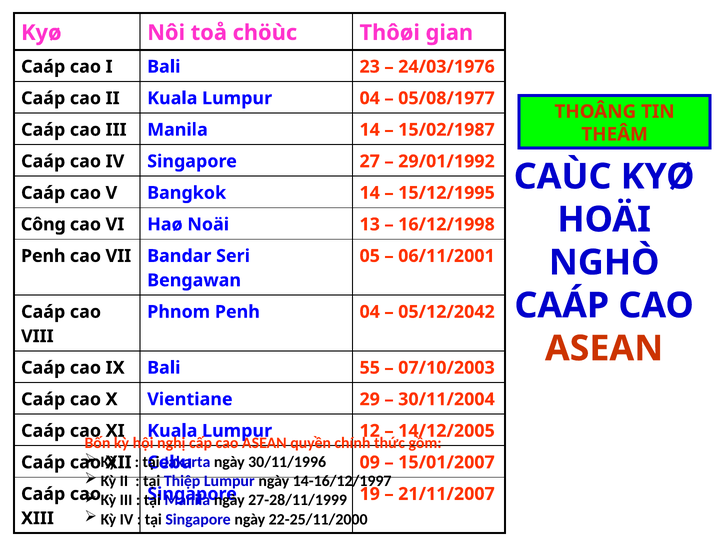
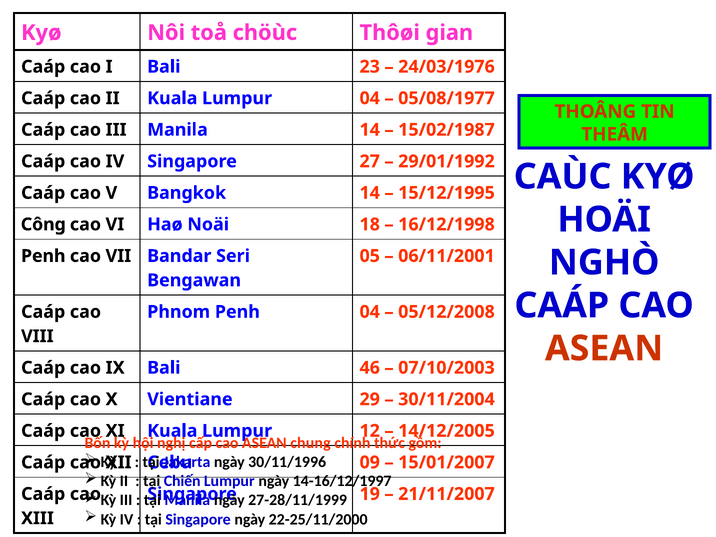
13: 13 -> 18 (370, 224)
05/12/2042: 05/12/2042 -> 05/12/2008 (446, 312)
55: 55 -> 46 (370, 368)
quyền: quyền -> chung (310, 443)
Thiệp: Thiệp -> Chiến (182, 481)
